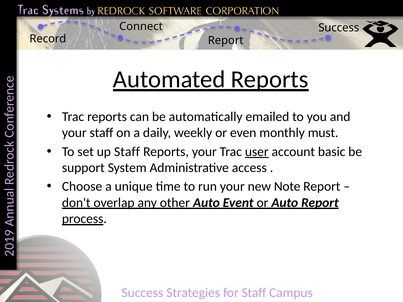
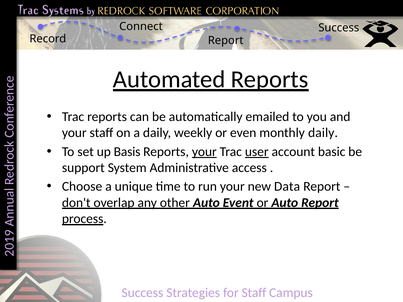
monthly must: must -> daily (323, 133)
up Staff: Staff -> Basis (127, 152)
your underline: none -> present (204, 152)
Note: Note -> Data (287, 187)
